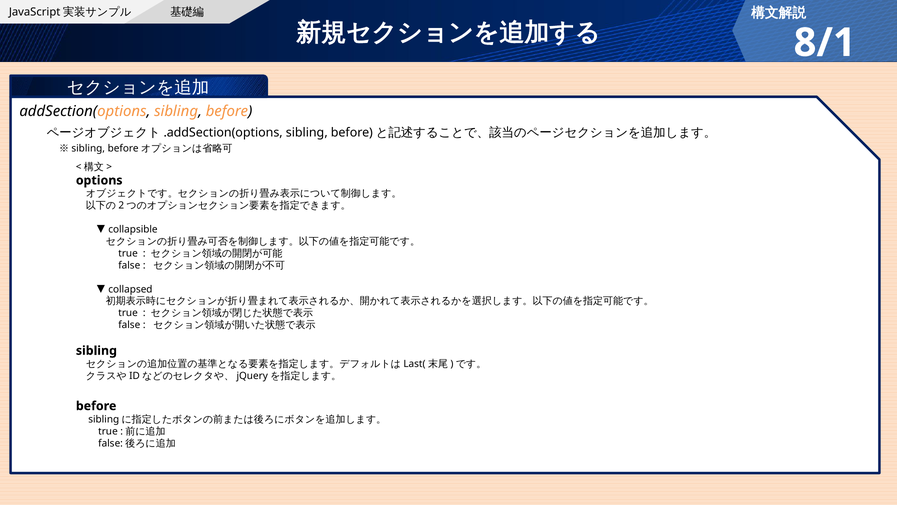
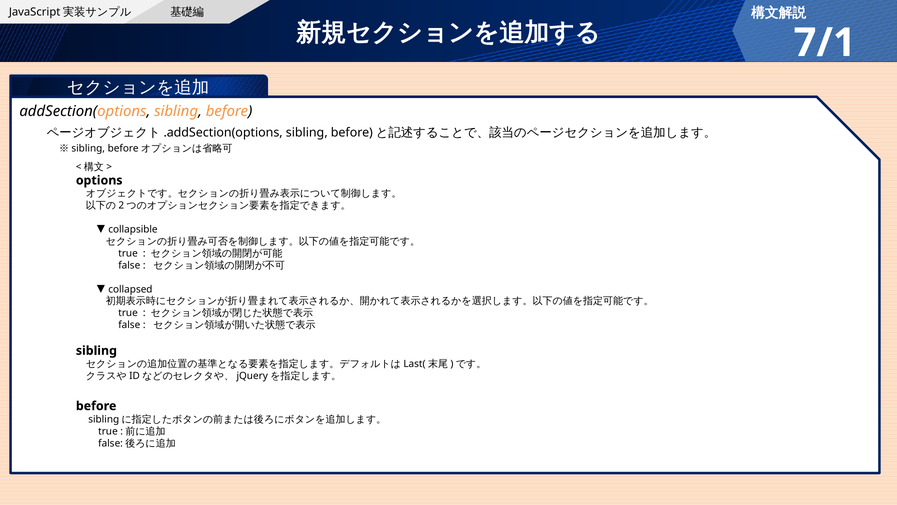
8/1: 8/1 -> 7/1 (825, 43)
